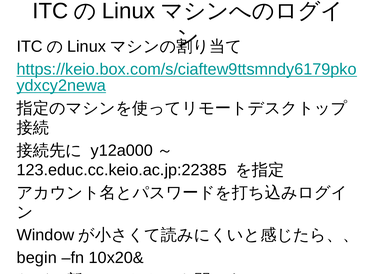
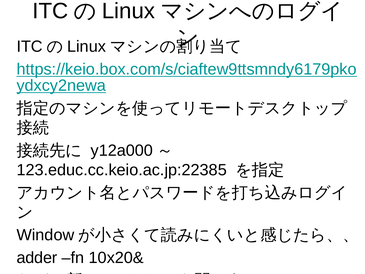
begin: begin -> adder (37, 257)
